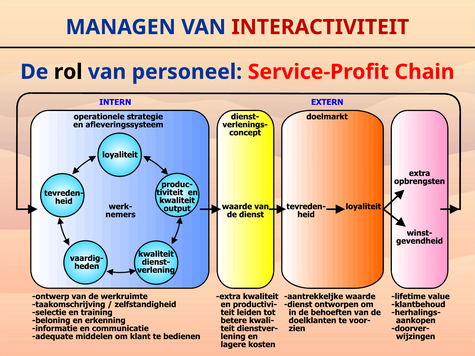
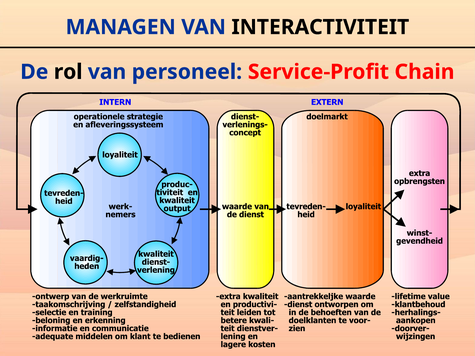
INTERACTIVITEIT colour: red -> black (320, 27)
